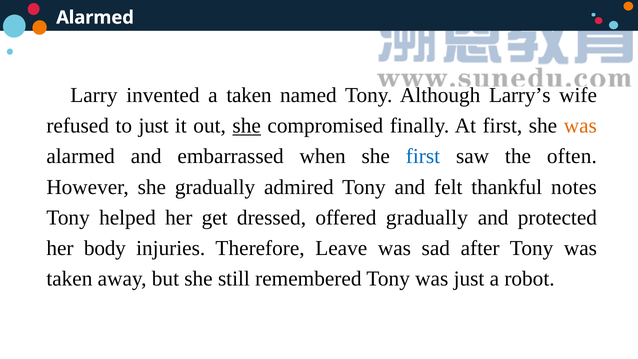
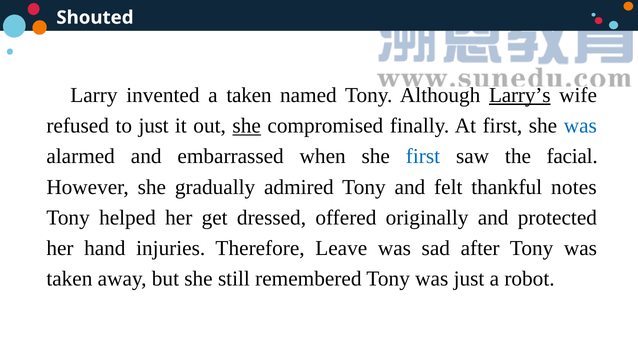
Alarmed: Alarmed -> Shouted (95, 18)
Larry’s underline: none -> present (520, 95)
was colour: orange -> blue (580, 126)
often: often -> facial (572, 156)
offered gradually: gradually -> originally (427, 218)
body: body -> hand (105, 248)
